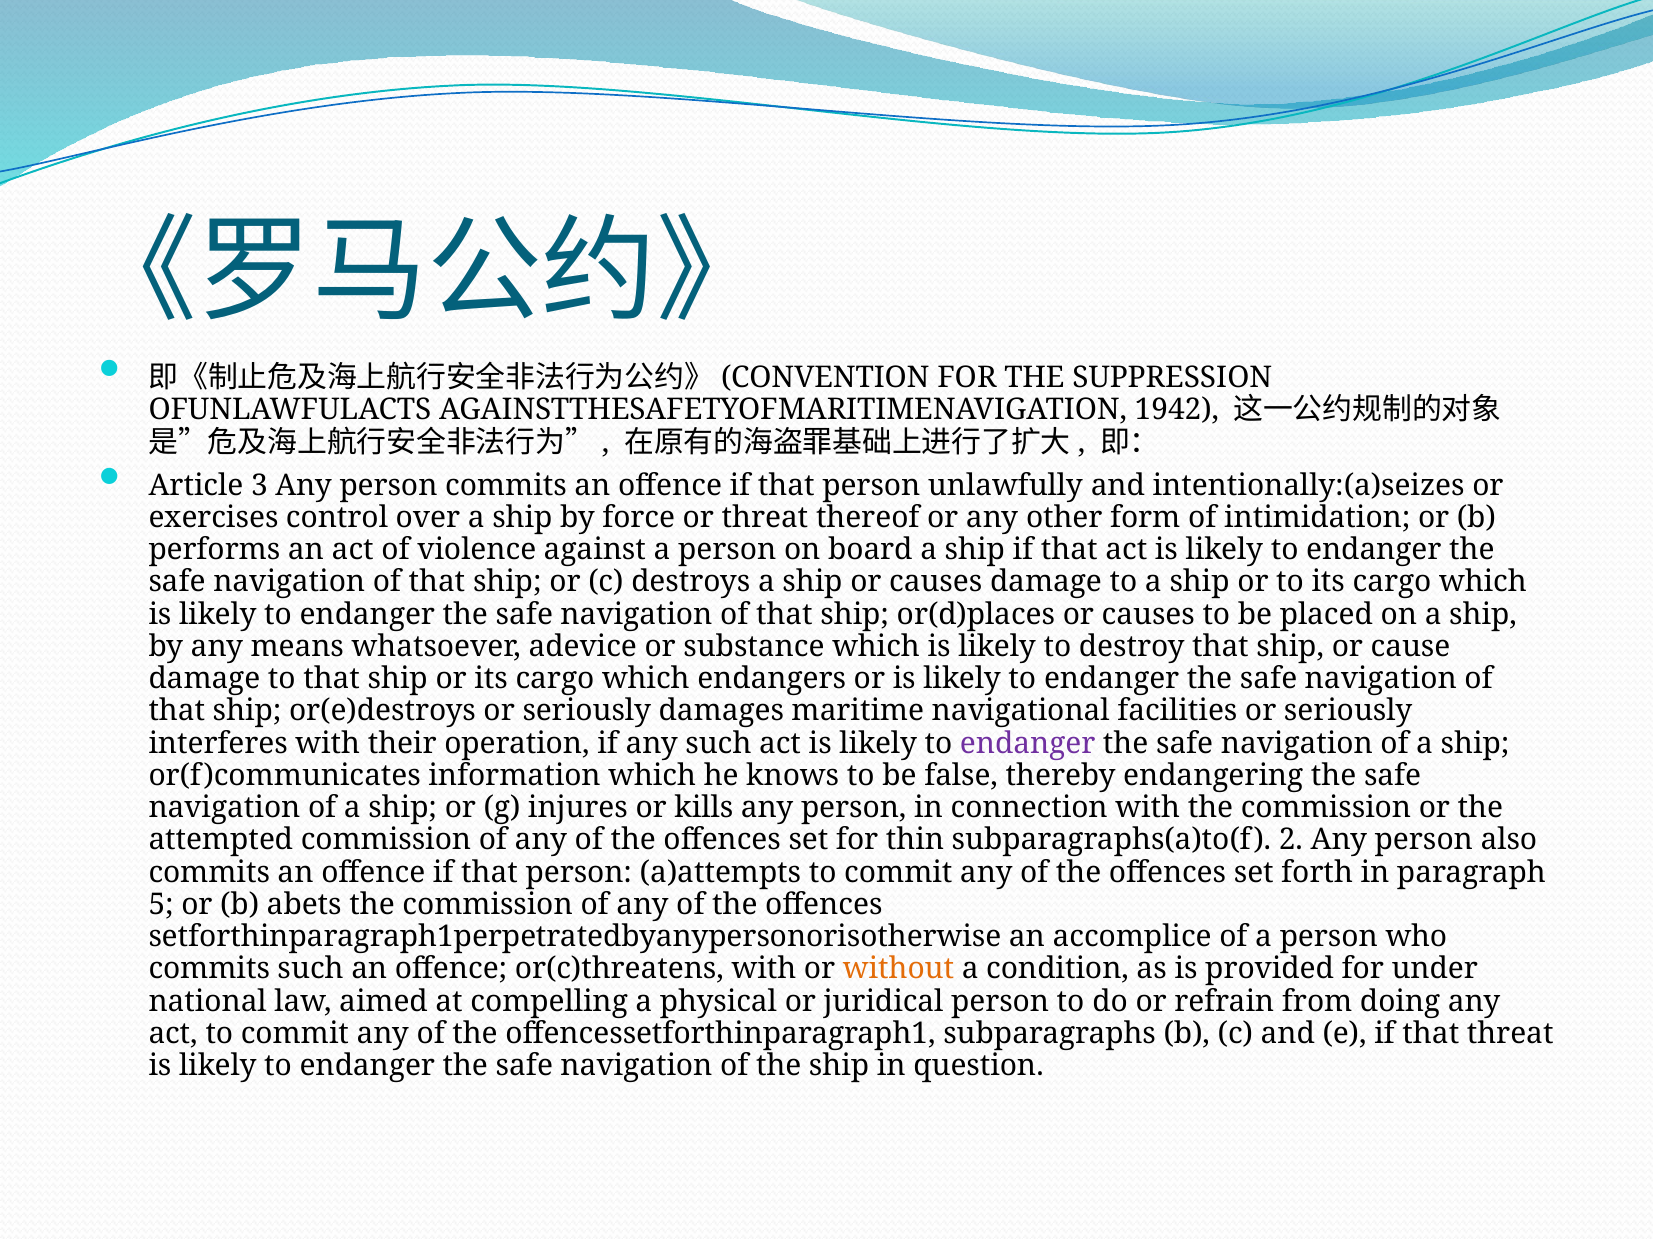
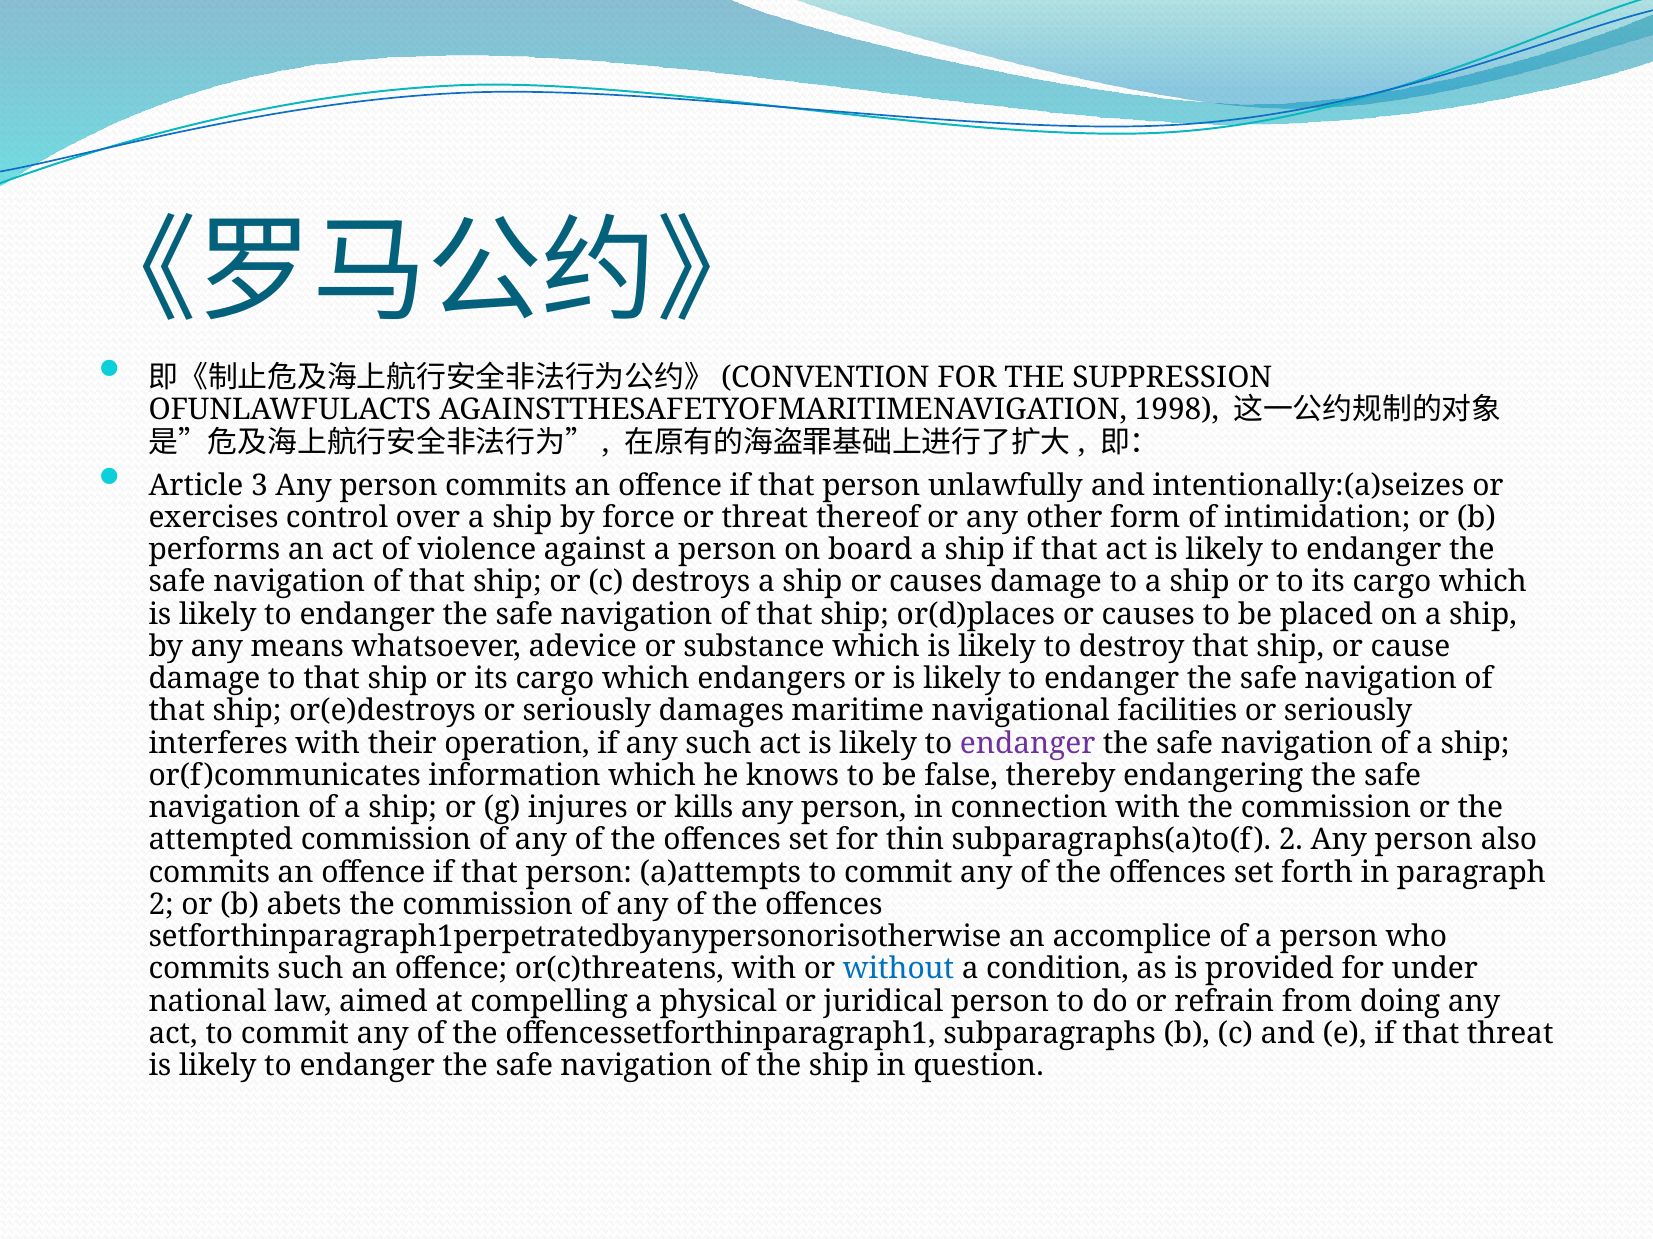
1942: 1942 -> 1998 (1177, 410)
5: 5 -> 2 (161, 905)
without colour: orange -> blue (899, 970)
